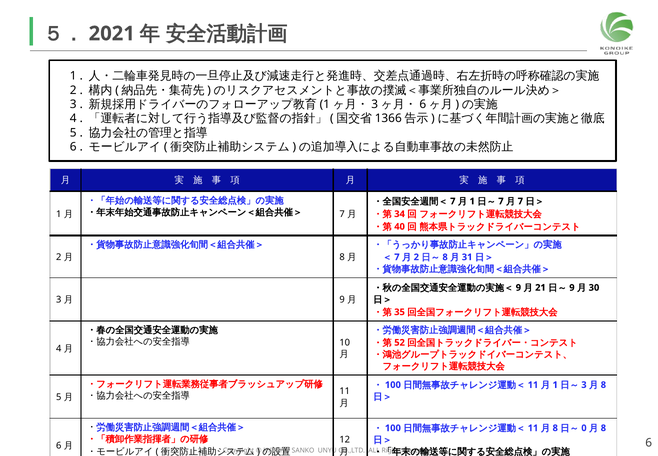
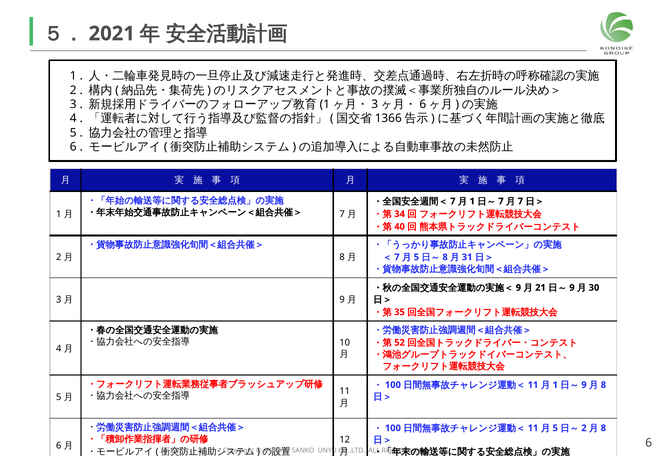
2: 2 -> 5 (416, 257)
3: 3 -> 9 (584, 384)
8: 8 -> 5 (555, 428)
0: 0 -> 2 (584, 428)
